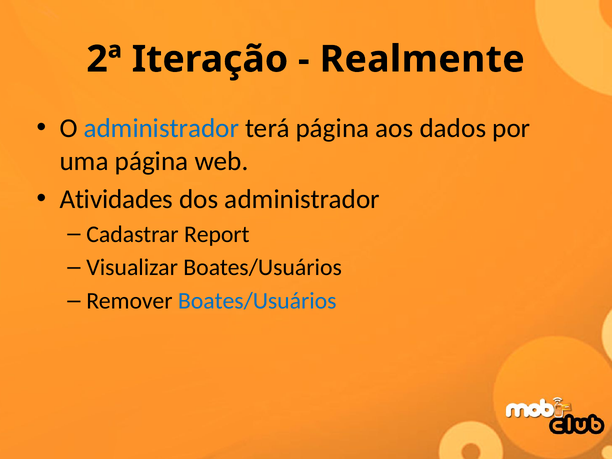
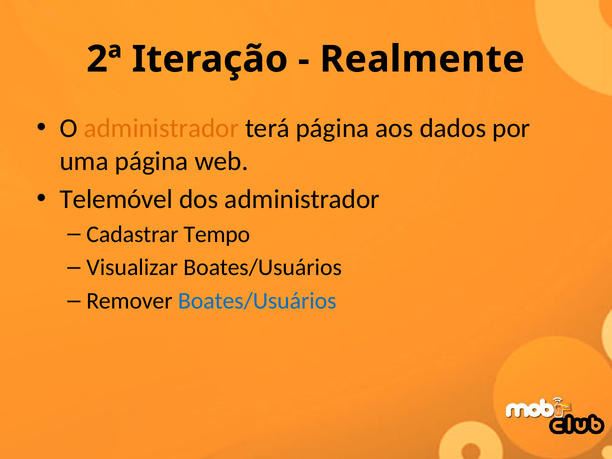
administrador colour: blue -> orange (161, 128)
Atividades: Atividades -> Telemóvel (116, 199)
Report: Report -> Tempo (217, 234)
